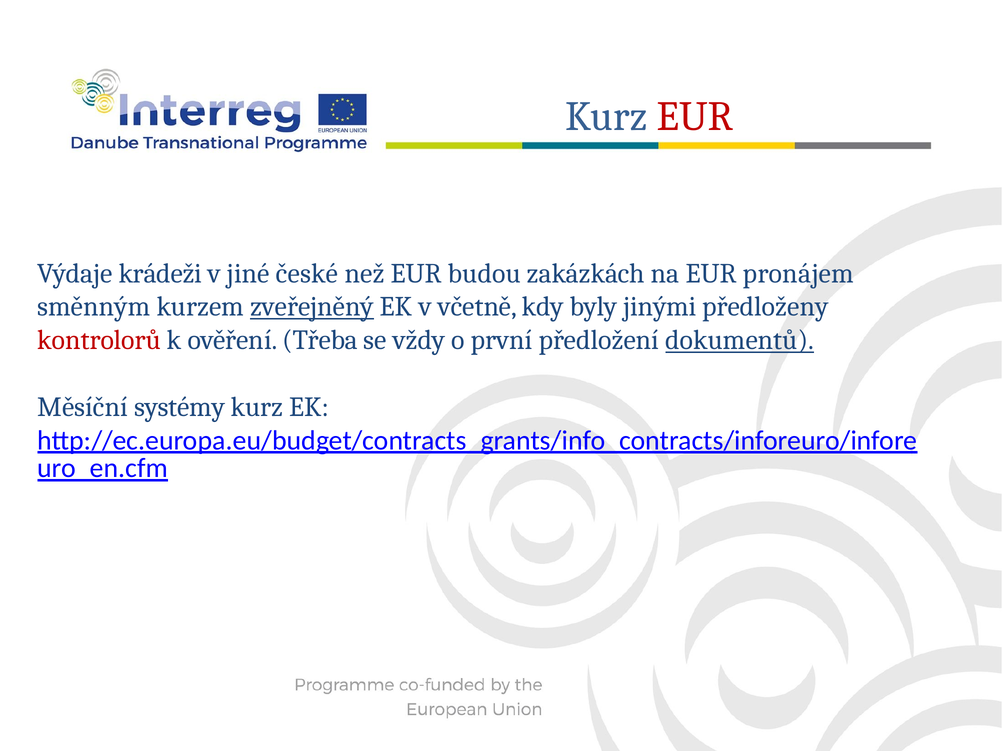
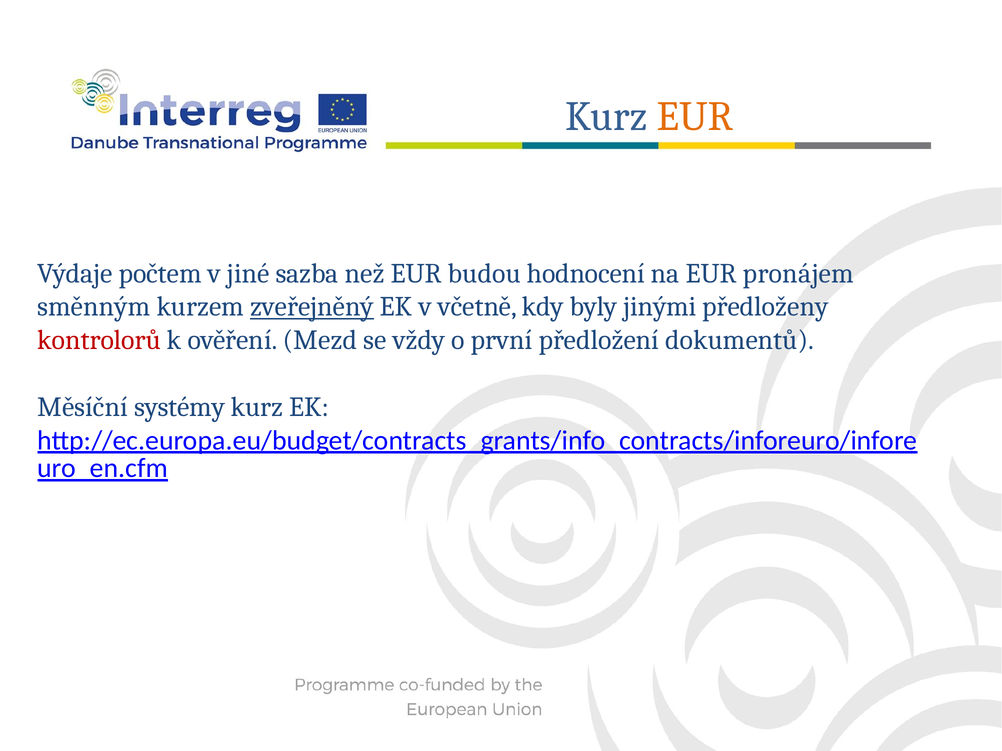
EUR colour: red -> orange (695, 117)
krádeži: krádeži -> počtem (160, 274)
české: české -> sazba (307, 274)
zakázkách: zakázkách -> hodnocení (586, 274)
Třeba: Třeba -> Mezd (320, 340)
dokumentů underline: present -> none (740, 340)
